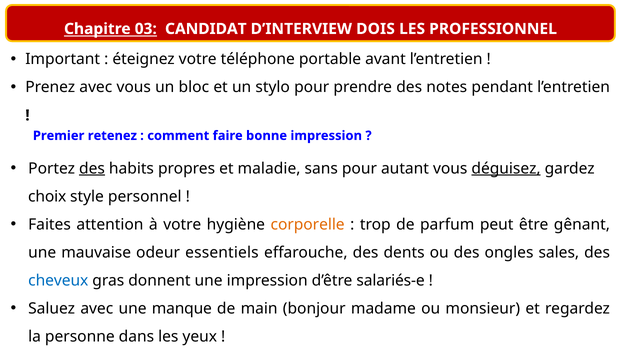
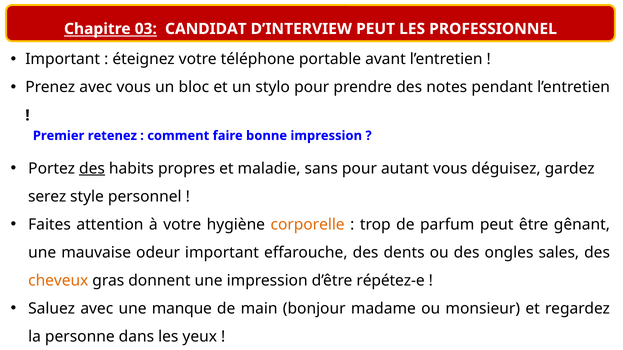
D’INTERVIEW DOIS: DOIS -> PEUT (376, 29)
déguisez underline: present -> none (506, 169)
choix: choix -> serez (47, 197)
odeur essentiels: essentiels -> important (222, 253)
cheveux colour: blue -> orange (58, 281)
salariés-e: salariés-e -> répétez-e (391, 281)
